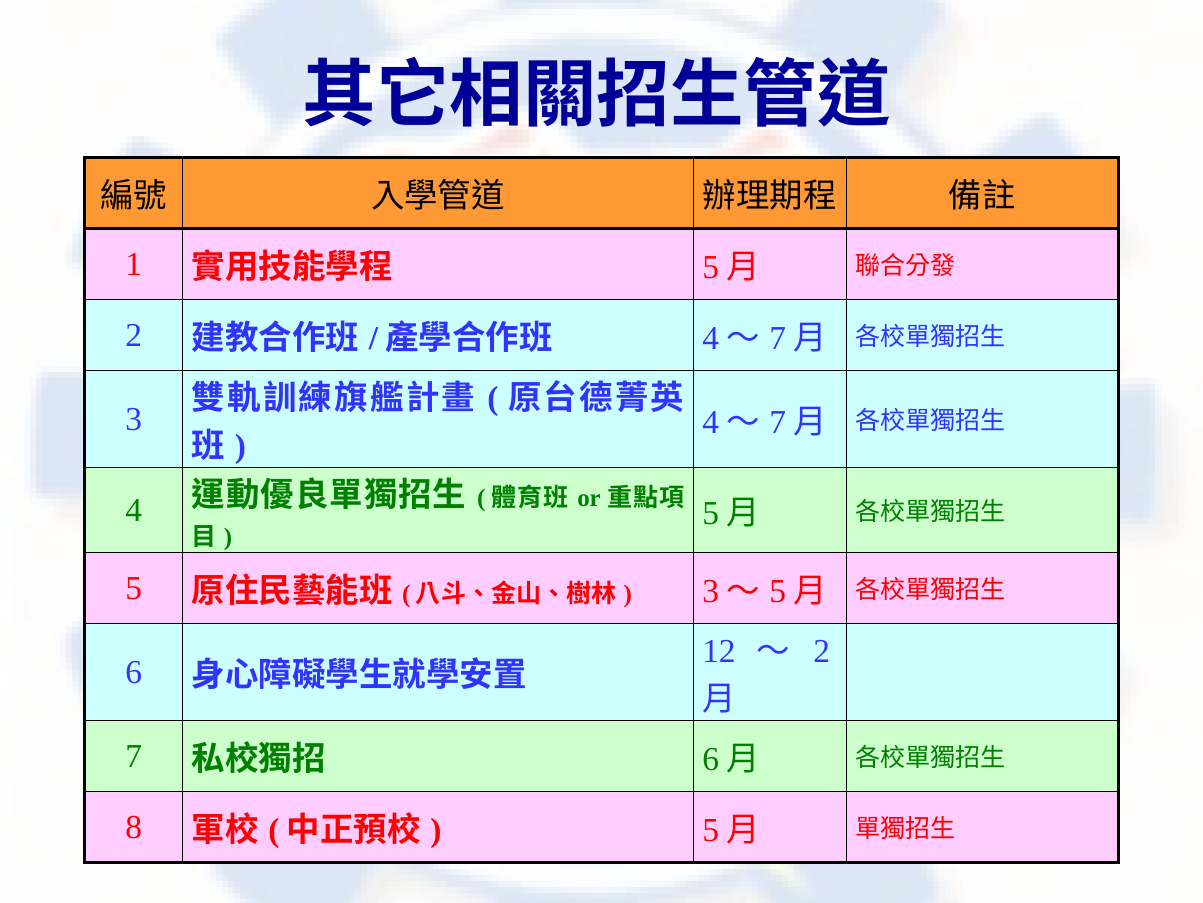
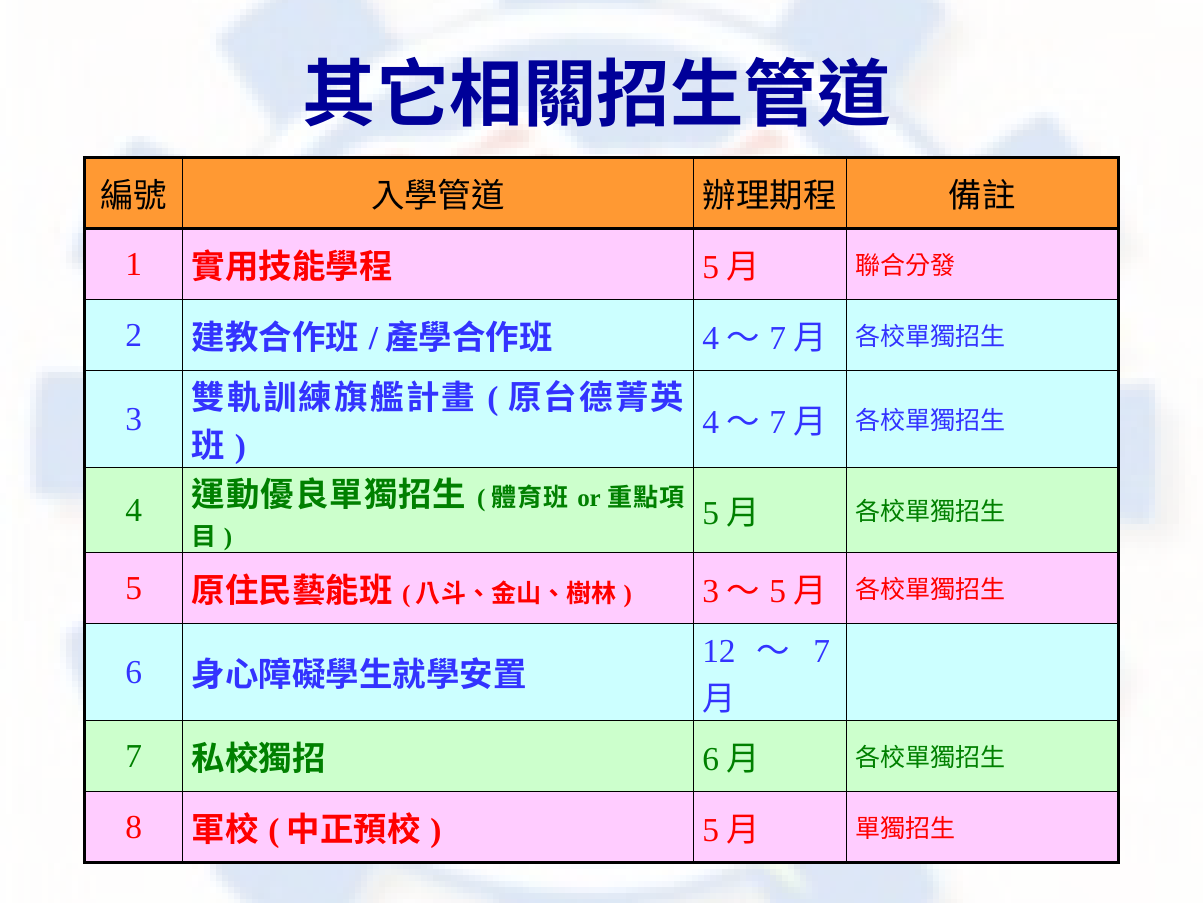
2: 2 -> 7 (822, 651)
